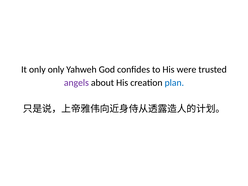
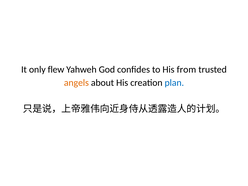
only only: only -> flew (56, 70)
were: were -> from (186, 70)
angels colour: purple -> orange (76, 83)
